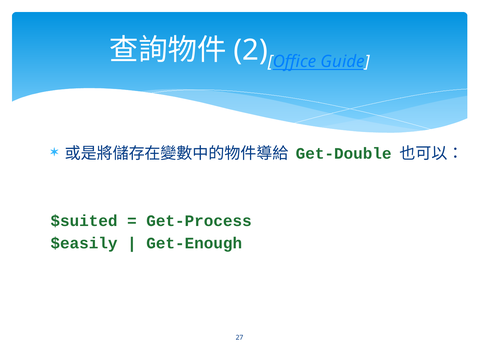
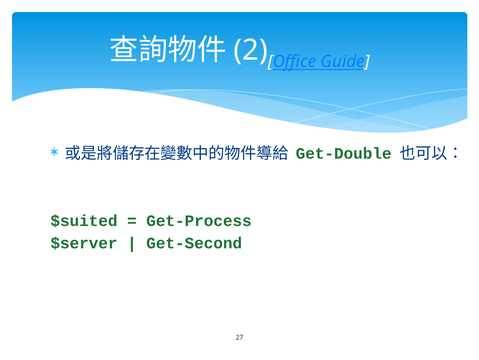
$easily: $easily -> $server (84, 243)
Get-Enough: Get-Enough -> Get-Second (194, 243)
